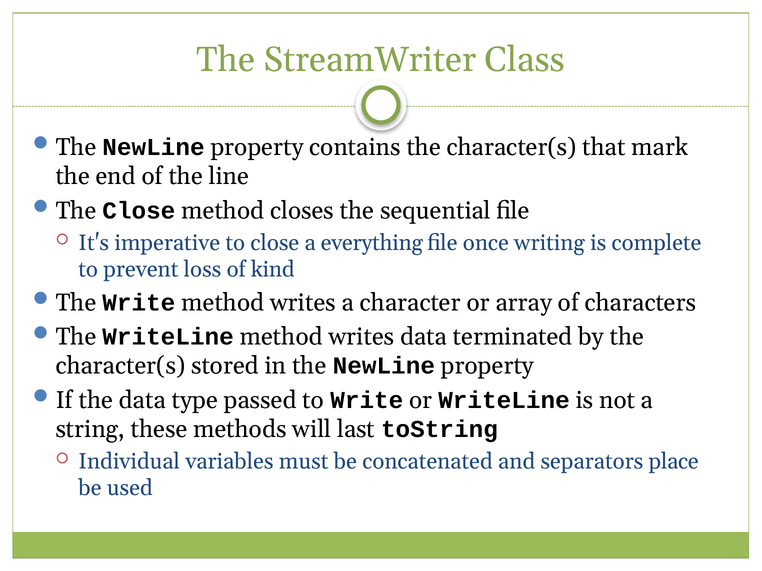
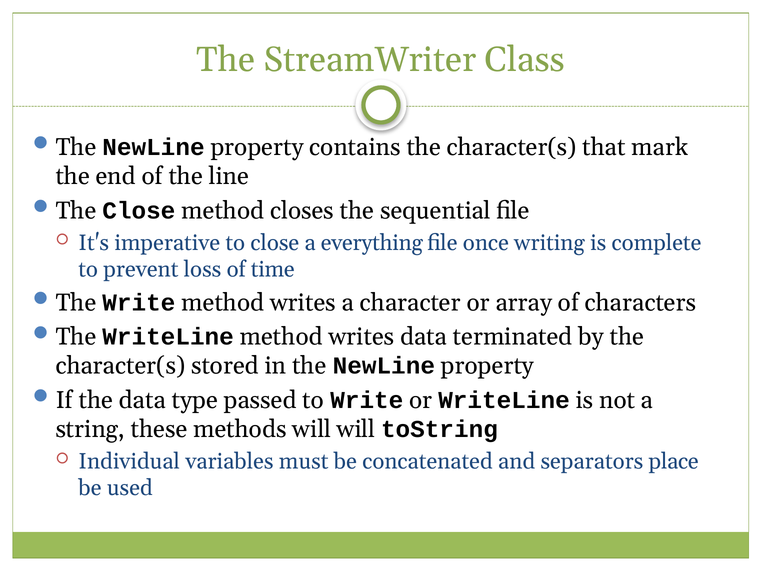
kind: kind -> time (273, 270)
will last: last -> will (356, 430)
